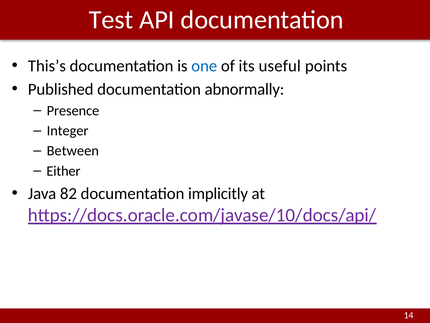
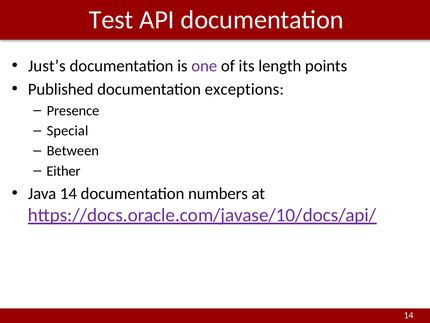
This’s: This’s -> Just’s (47, 66)
one colour: blue -> purple (204, 66)
useful: useful -> length (280, 66)
abnormally: abnormally -> exceptions (244, 89)
Integer: Integer -> Special (67, 131)
Java 82: 82 -> 14 (68, 193)
implicitly: implicitly -> numbers (218, 193)
